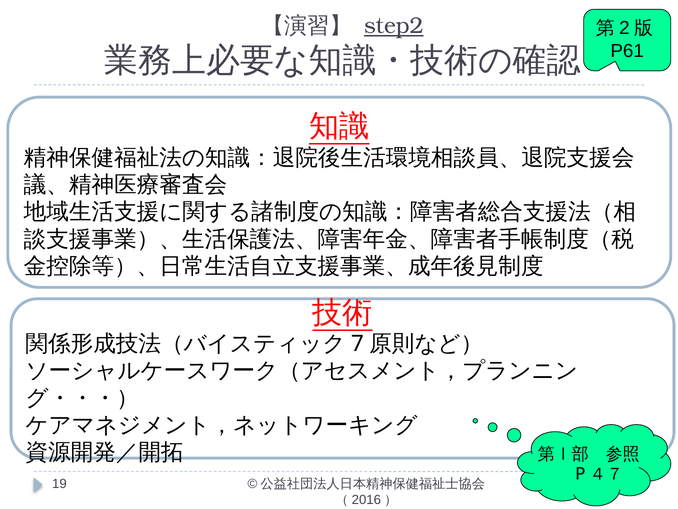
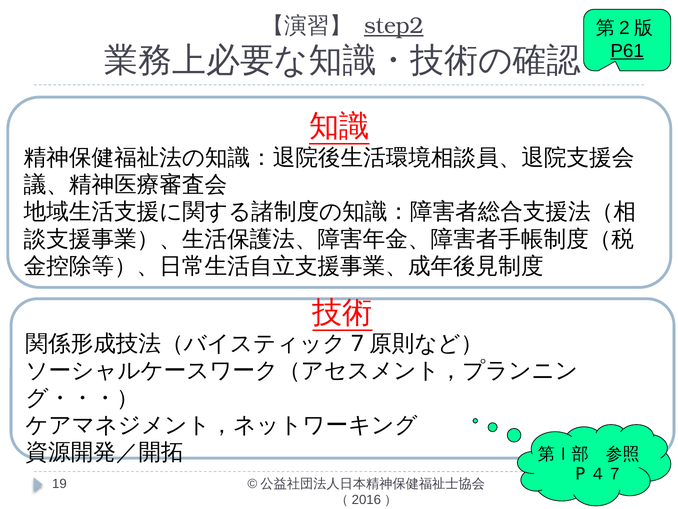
P61 underline: none -> present (627, 51)
